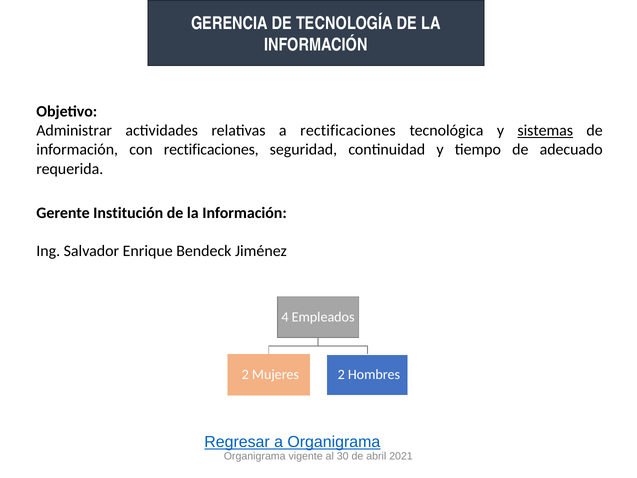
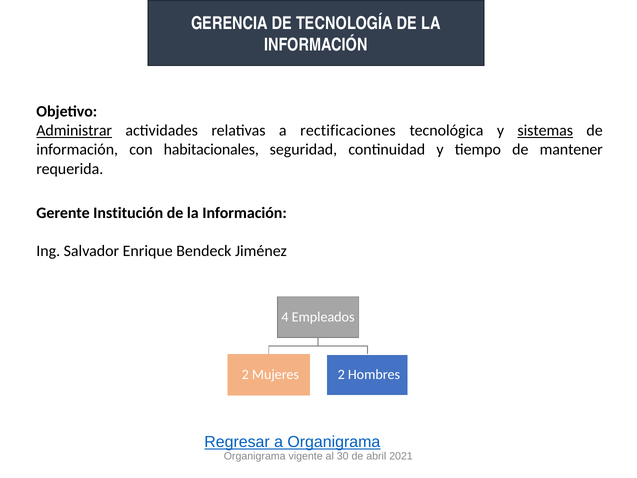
Administrar underline: none -> present (74, 130)
con rectificaciones: rectificaciones -> habitacionales (211, 150)
adecuado: adecuado -> mantener (571, 150)
